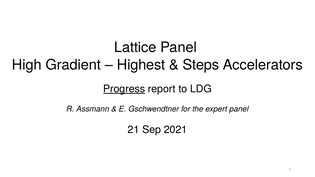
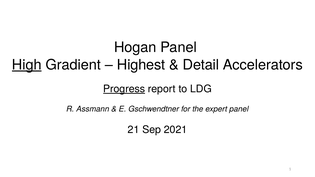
Lattice: Lattice -> Hogan (135, 48)
High underline: none -> present (27, 65)
Steps: Steps -> Detail (201, 65)
